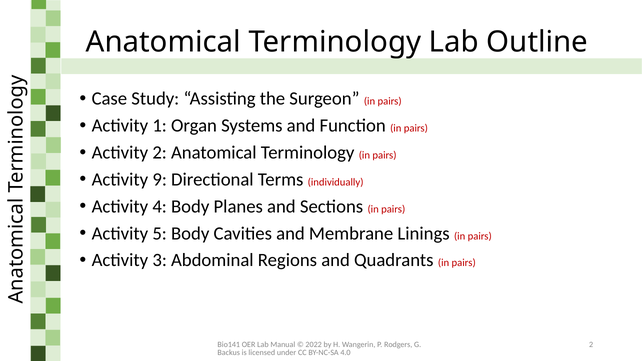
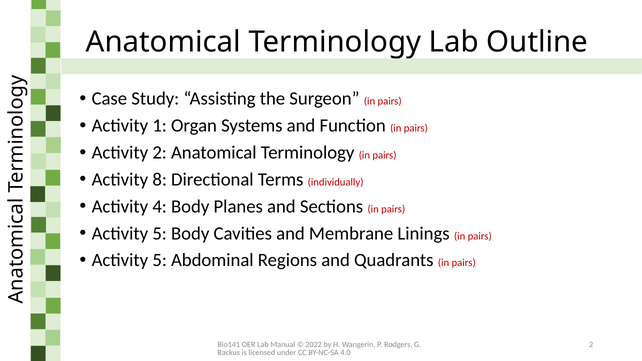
9: 9 -> 8 (160, 180)
3: 3 -> 5 (160, 260)
